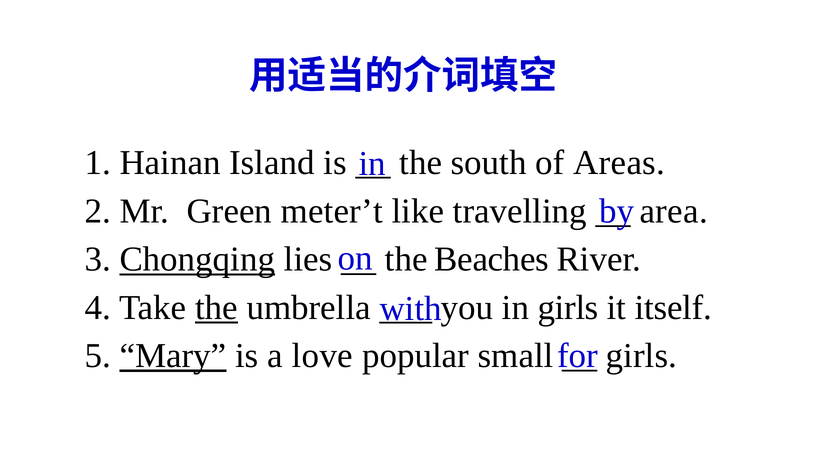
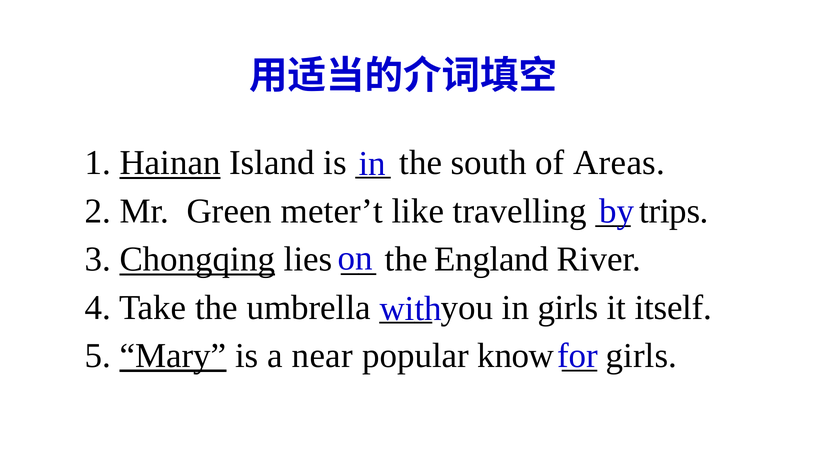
Hainan underline: none -> present (170, 163)
area: area -> trips (674, 211)
Beaches: Beaches -> England (492, 260)
the underline: present -> none (216, 308)
love: love -> near (322, 356)
small: small -> know (516, 356)
